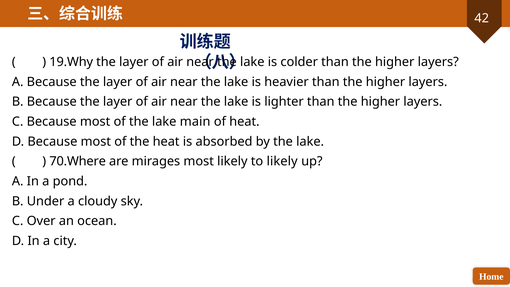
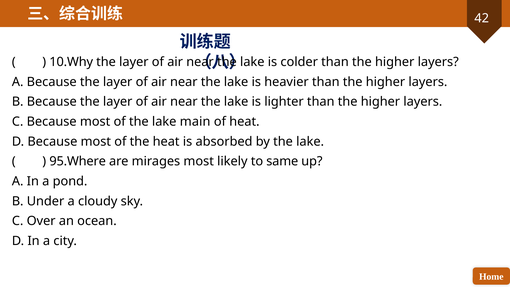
19.Why: 19.Why -> 10.Why (71, 62)
70.Where: 70.Where -> 95.Where (78, 161)
to likely: likely -> same (282, 161)
